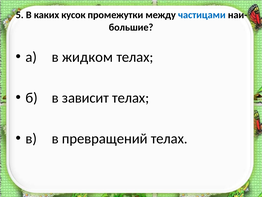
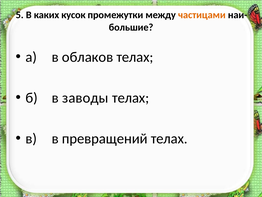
частицами colour: blue -> orange (202, 15)
жидком: жидком -> облаков (88, 57)
зависит: зависит -> заводы (85, 98)
